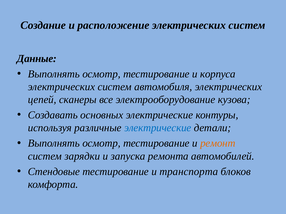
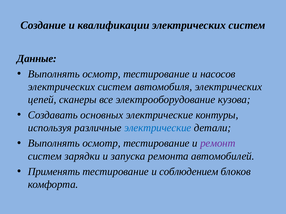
расположение: расположение -> квалификации (113, 25)
корпуса: корпуса -> насосов (218, 74)
ремонт colour: orange -> purple (218, 144)
Стендовые: Стендовые -> Применять (54, 172)
транспорта: транспорта -> соблюдением (189, 172)
